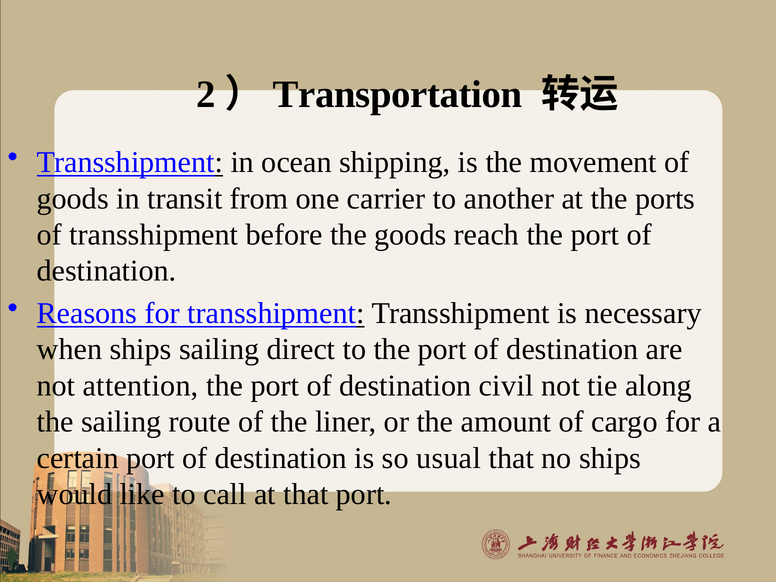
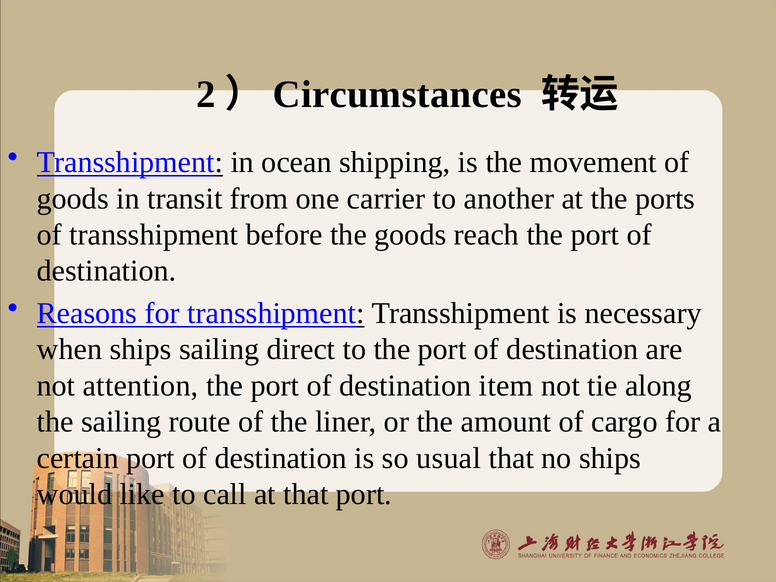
Transportation: Transportation -> Circumstances (397, 94)
civil: civil -> item (506, 386)
